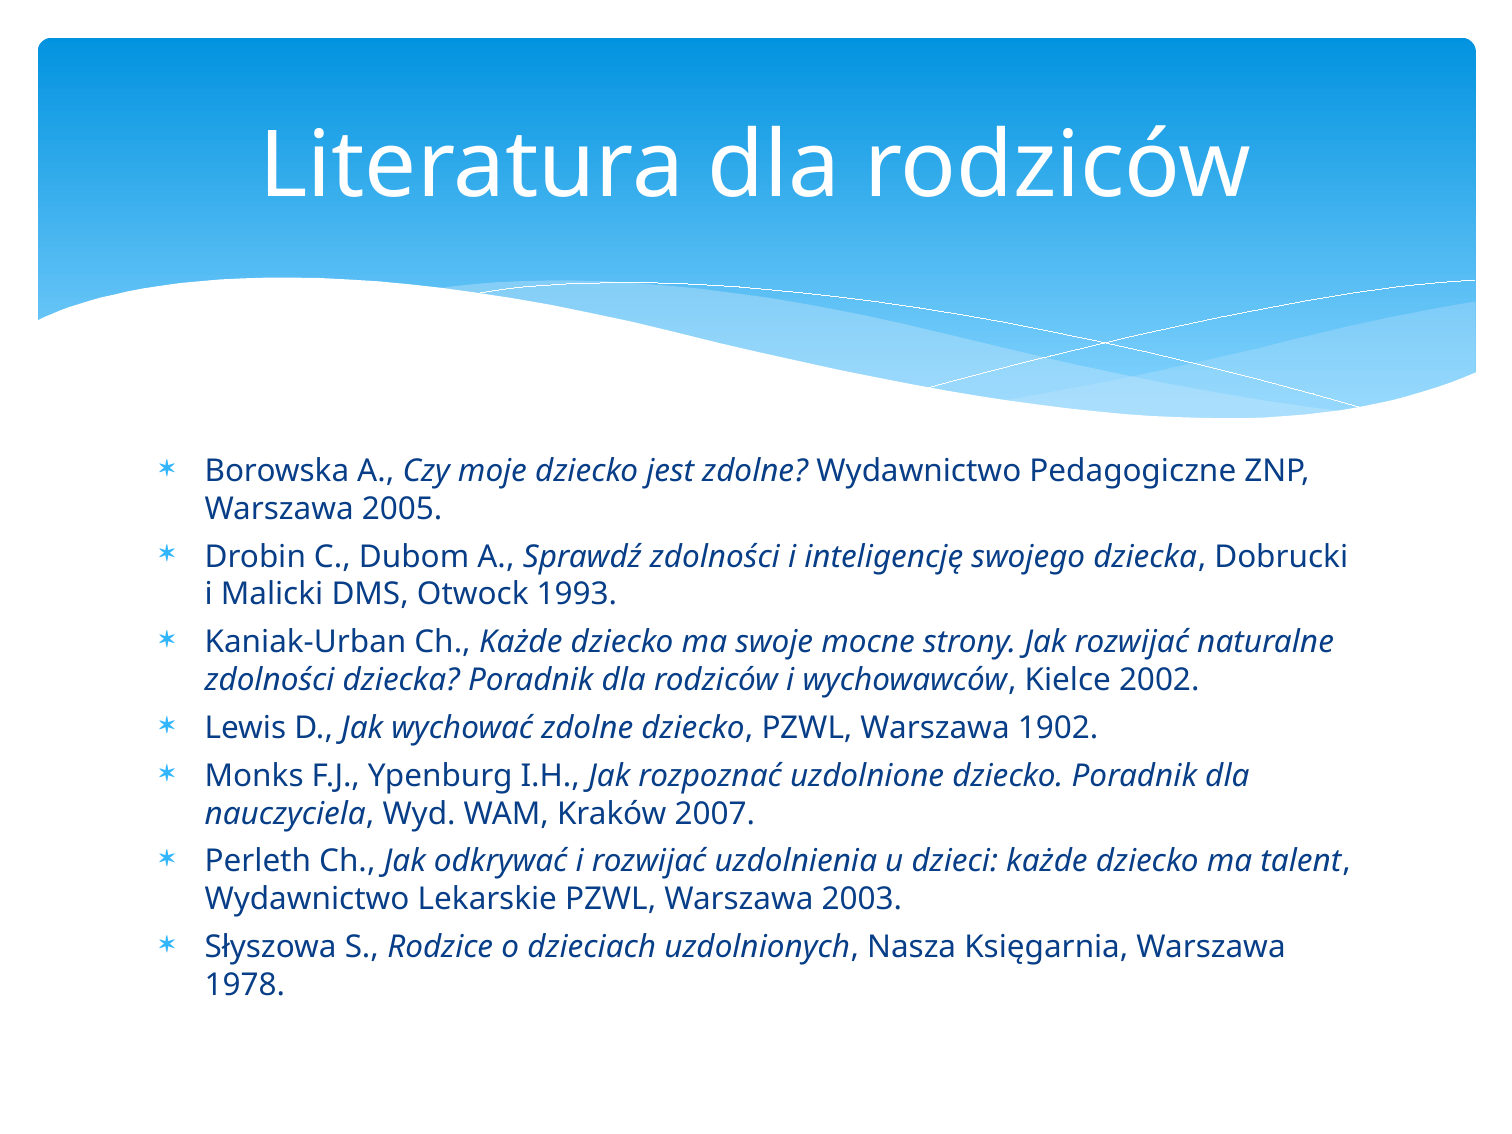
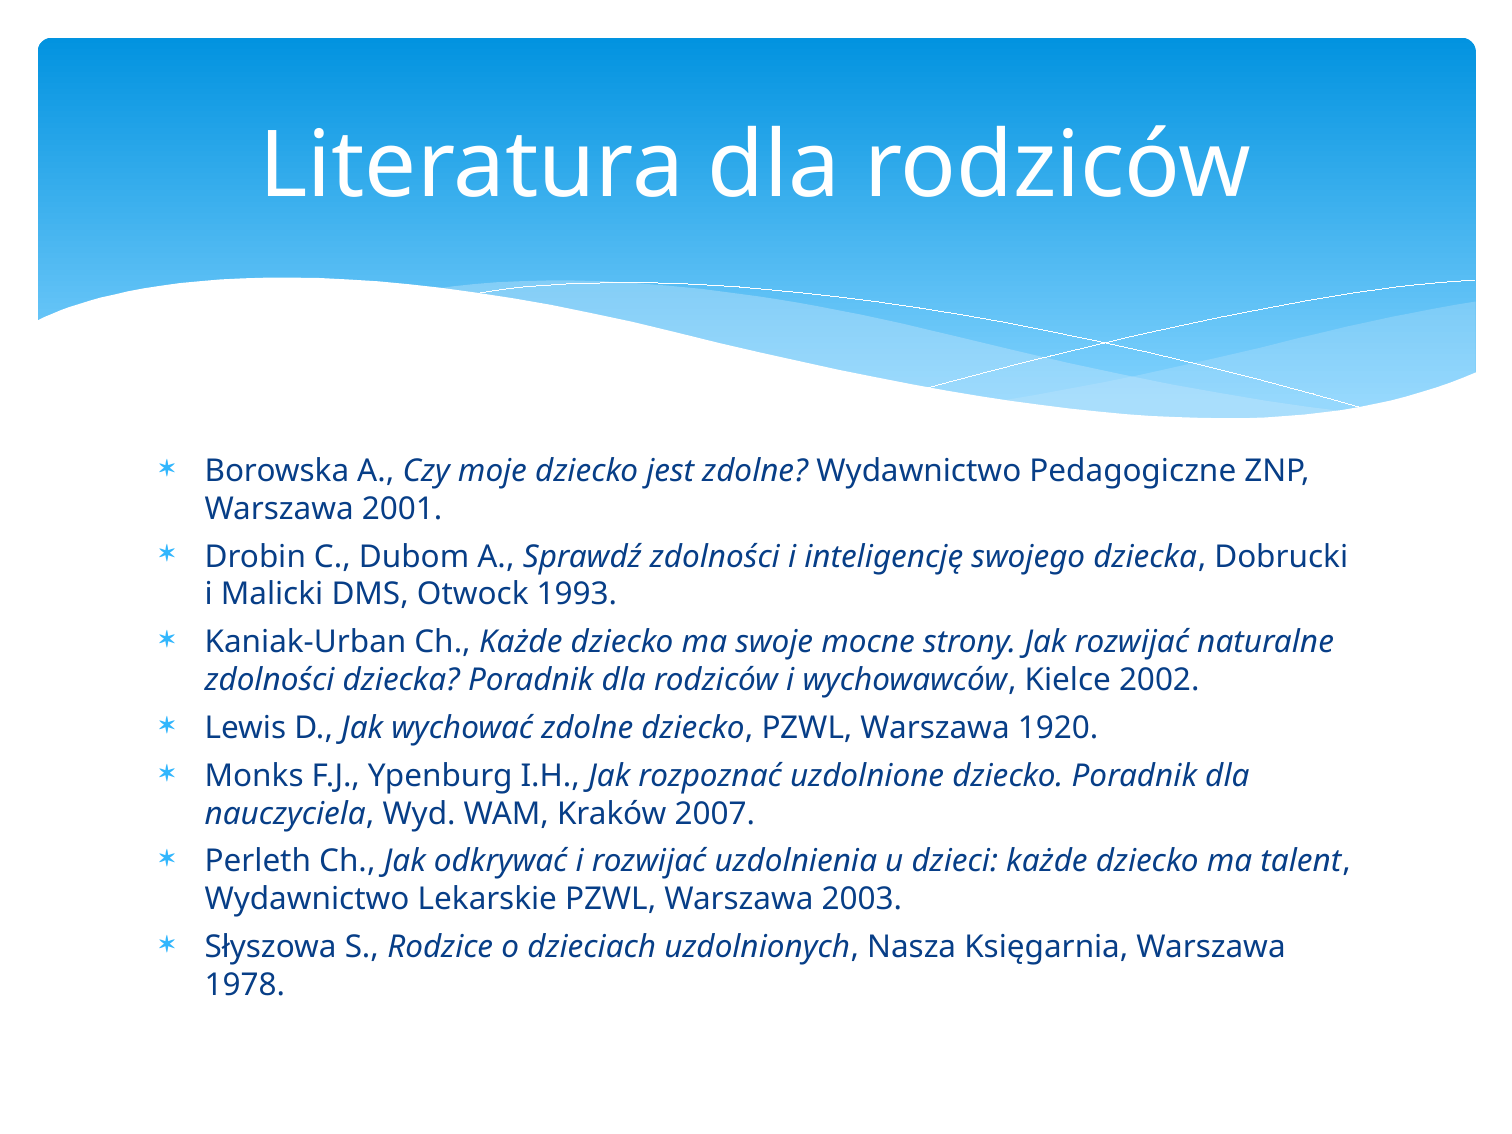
2005: 2005 -> 2001 (402, 509)
1902: 1902 -> 1920 (1058, 728)
